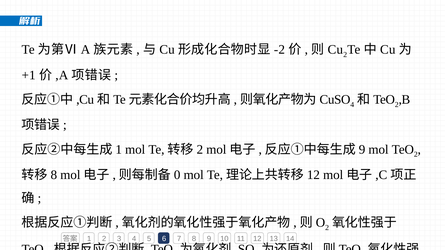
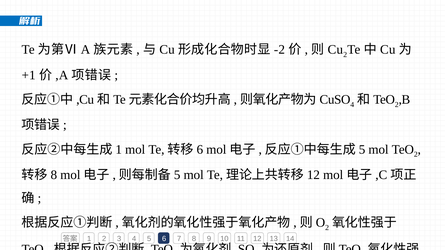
2: 2 -> 6 (200, 150)
9: 9 -> 5 (362, 150)
0: 0 -> 5 (177, 175)
